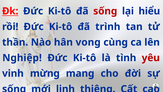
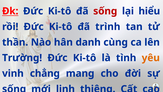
vong: vong -> danh (88, 42)
Nghiệp: Nghiệp -> Trường (22, 58)
yêu colour: red -> orange (151, 58)
mừng: mừng -> chẳng (45, 73)
